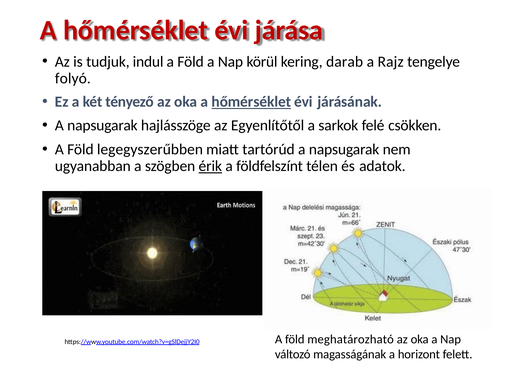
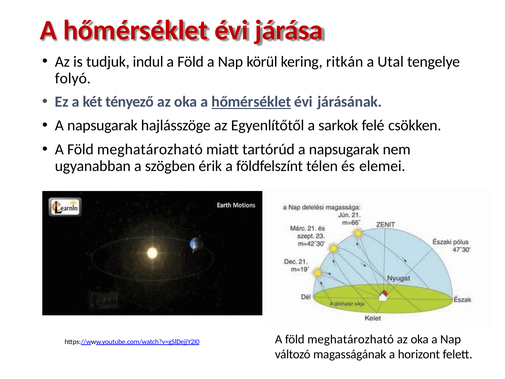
darab: darab -> ritkán (345, 62)
Rajz: Rajz -> Utal (391, 62)
legegyszerűbben: legegyszerűbben -> meghatározható (150, 149)
érik underline: present -> none (210, 166)
adatok: adatok -> elemei (382, 166)
